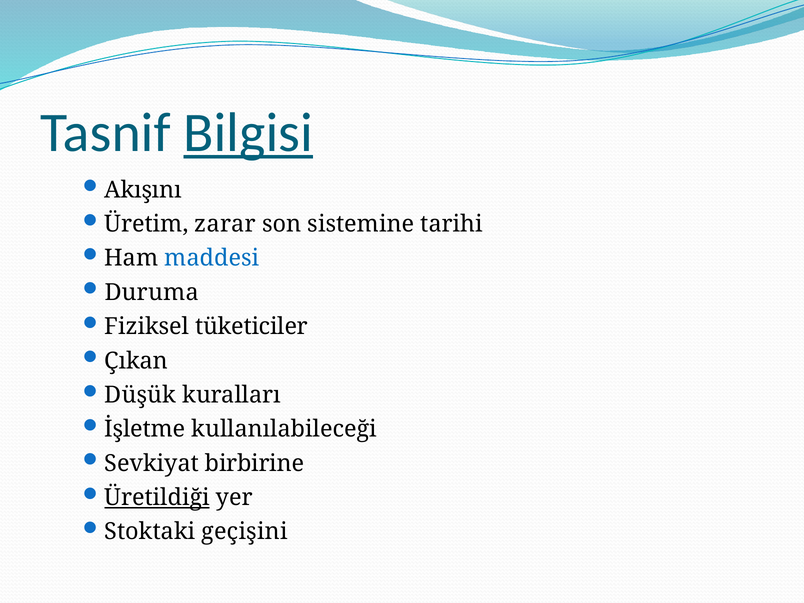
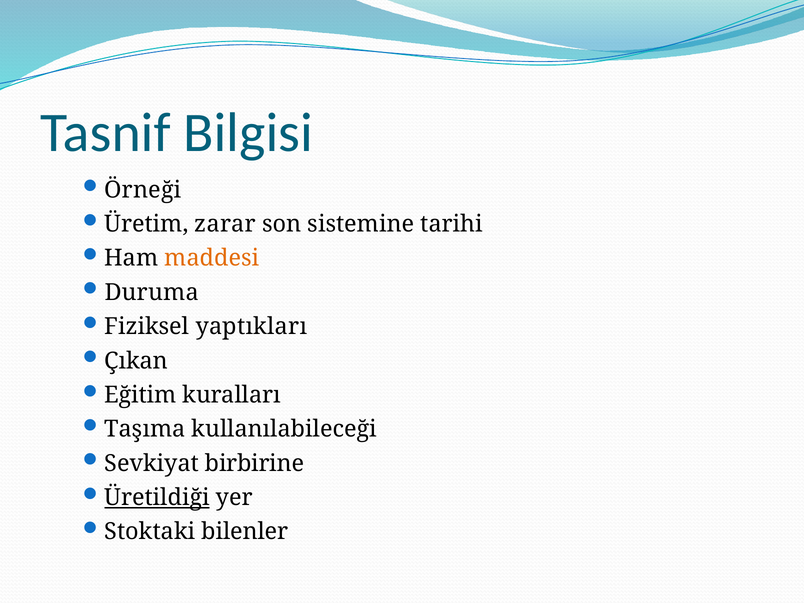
Bilgisi underline: present -> none (248, 133)
Akışını: Akışını -> Örneği (143, 190)
maddesi colour: blue -> orange (212, 258)
tüketiciler: tüketiciler -> yaptıkları (251, 327)
Düşük: Düşük -> Eğitim (140, 395)
İşletme: İşletme -> Taşıma (145, 429)
geçişini: geçişini -> bilenler (245, 532)
